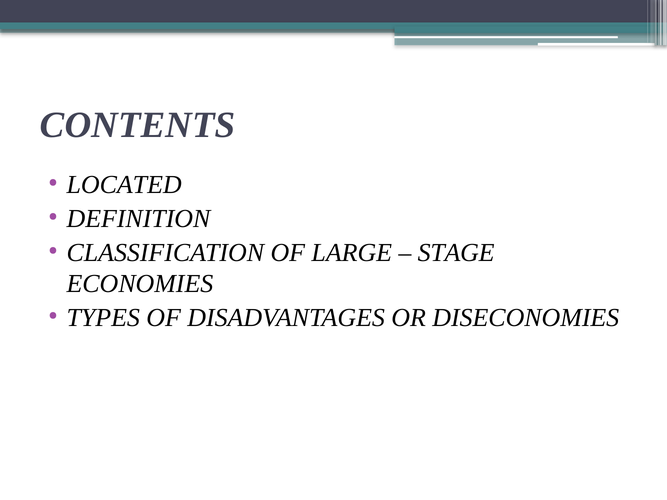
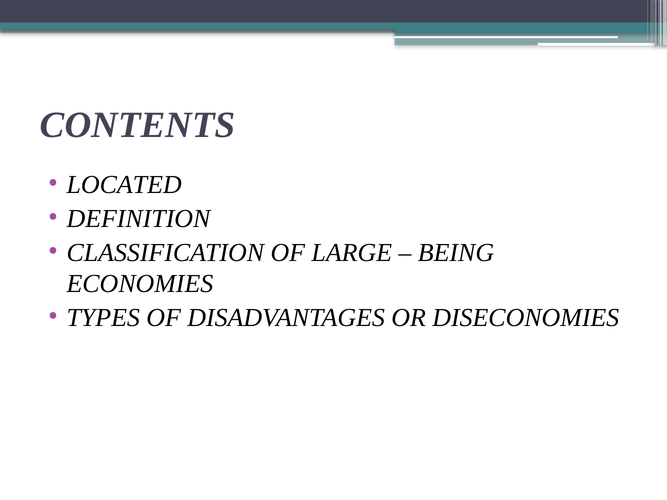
STAGE: STAGE -> BEING (456, 253)
